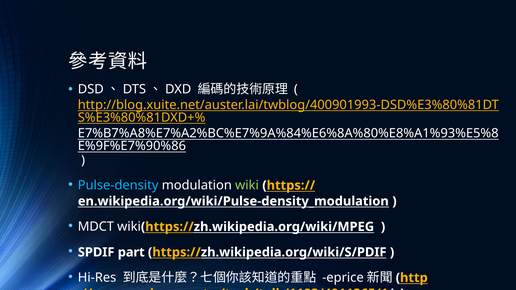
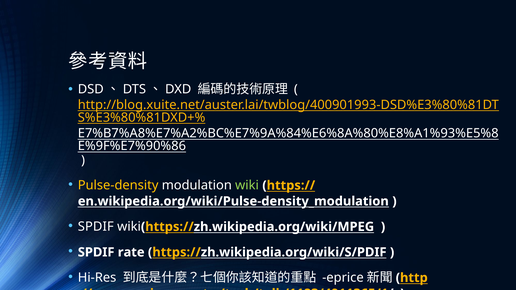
Pulse-density colour: light blue -> yellow (118, 186)
MDCT: MDCT -> SPDIF (96, 227)
part: part -> rate (131, 253)
